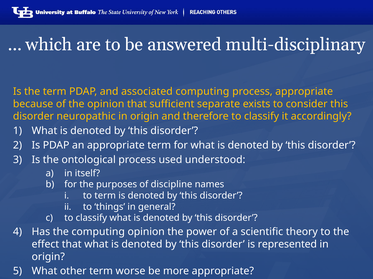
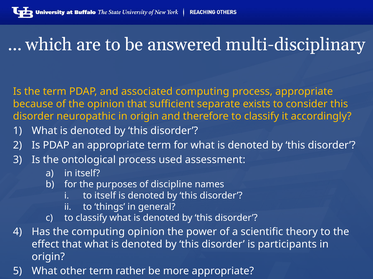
understood: understood -> assessment (215, 160)
to term: term -> itself (105, 196)
represented: represented -> participants (287, 245)
worse: worse -> rather (131, 272)
